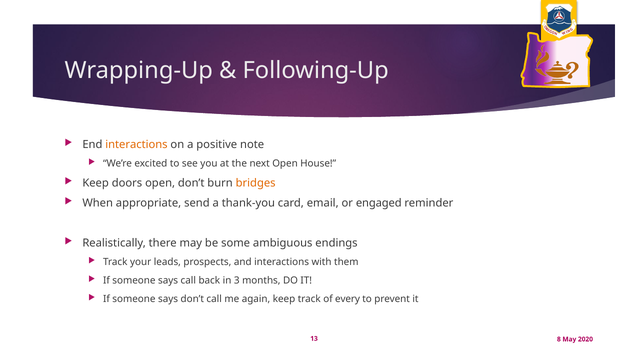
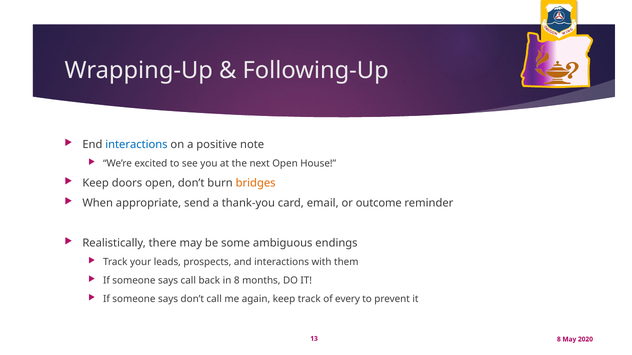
interactions colour: orange -> blue (136, 145)
engaged: engaged -> outcome (379, 203)
in 3: 3 -> 8 (237, 281)
